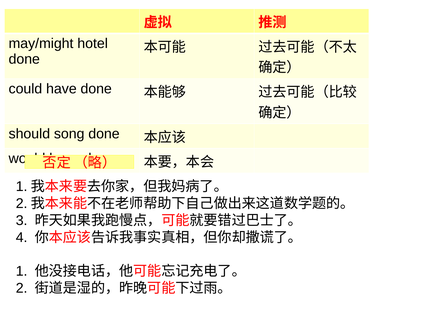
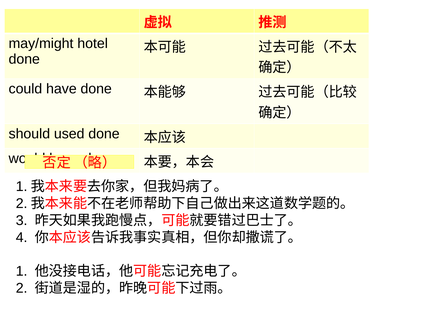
song: song -> used (69, 134)
